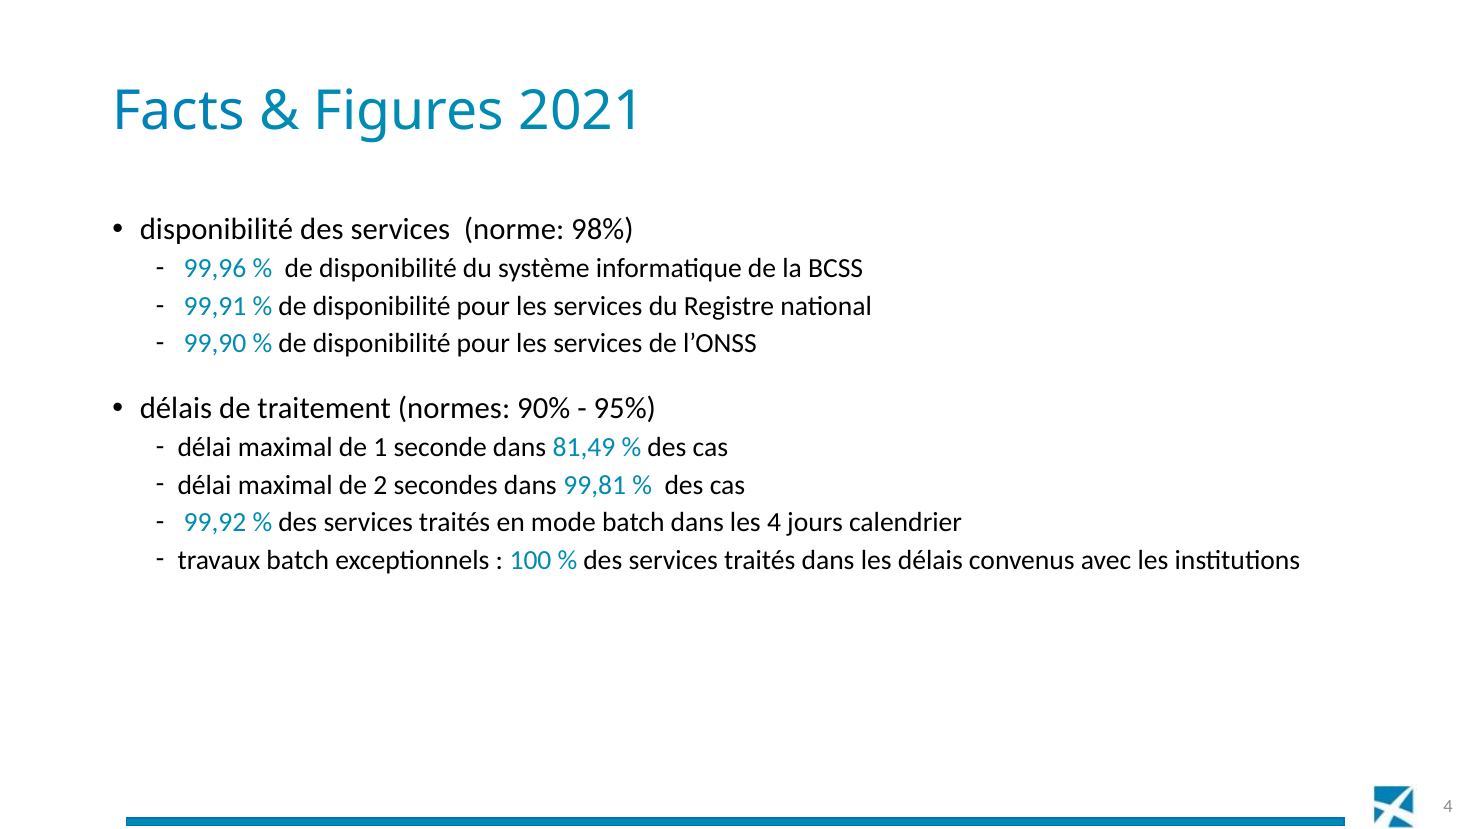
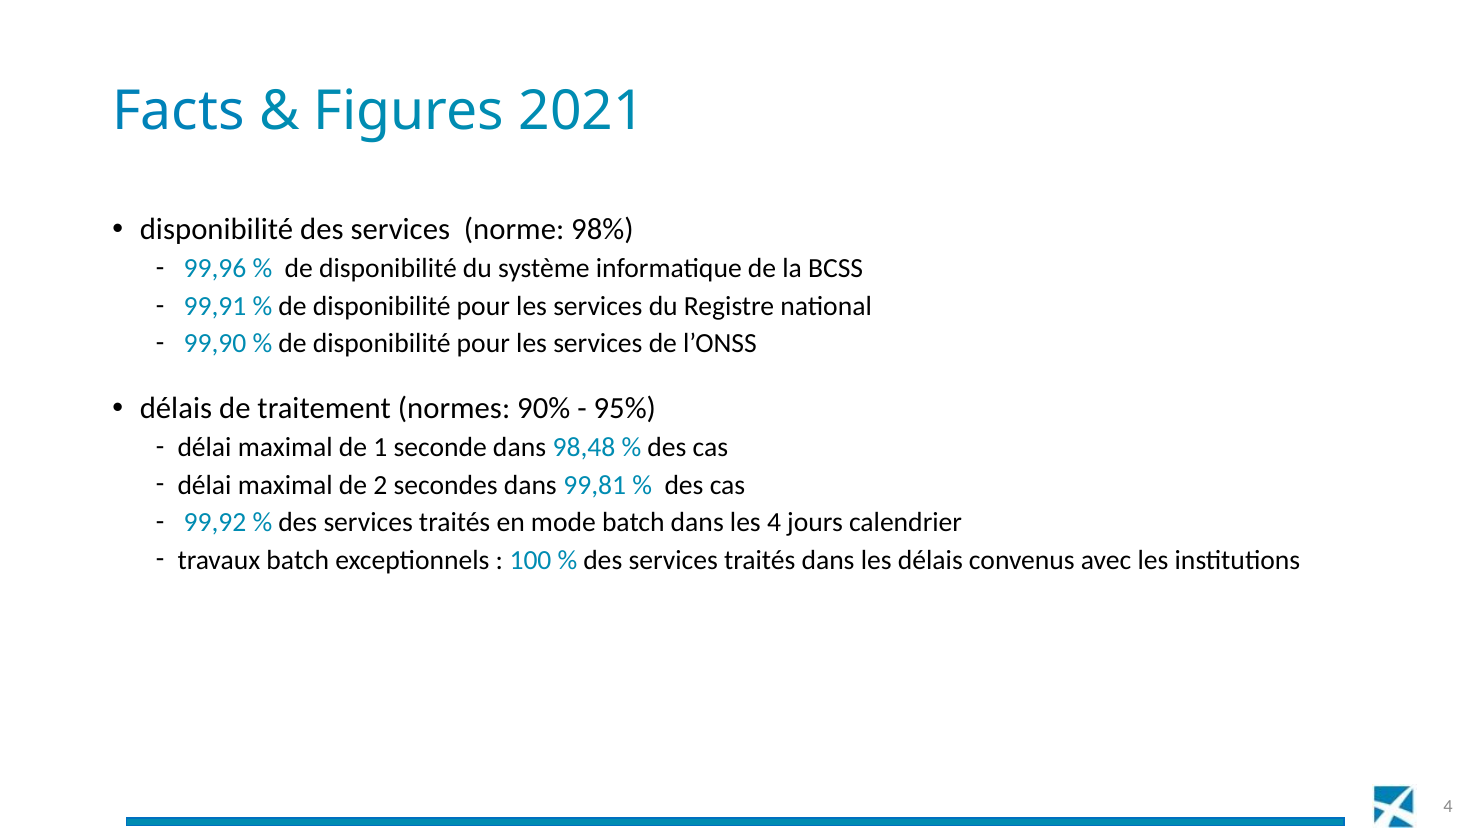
81,49: 81,49 -> 98,48 (584, 447)
